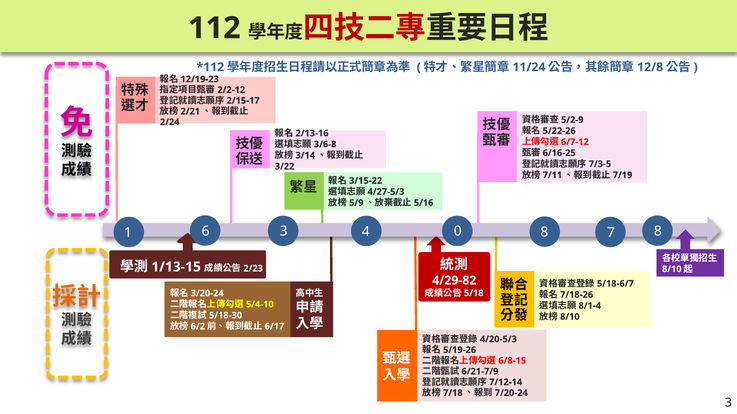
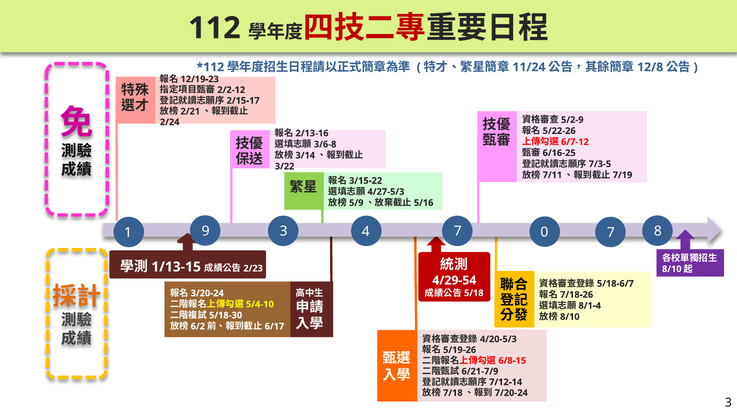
3 0: 0 -> 7 (458, 232)
6: 6 -> 9 (206, 231)
4 8: 8 -> 0 (544, 232)
4/29-82: 4/29-82 -> 4/29-54 (454, 281)
